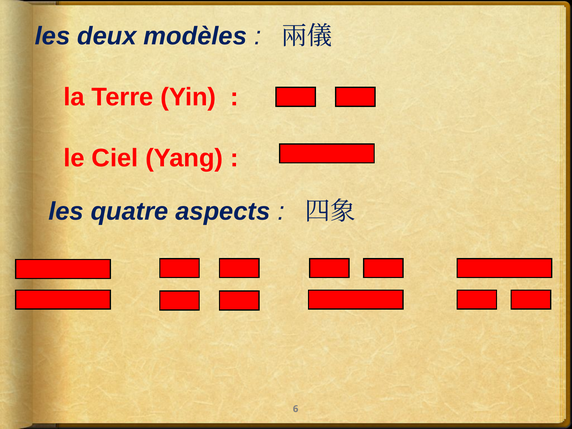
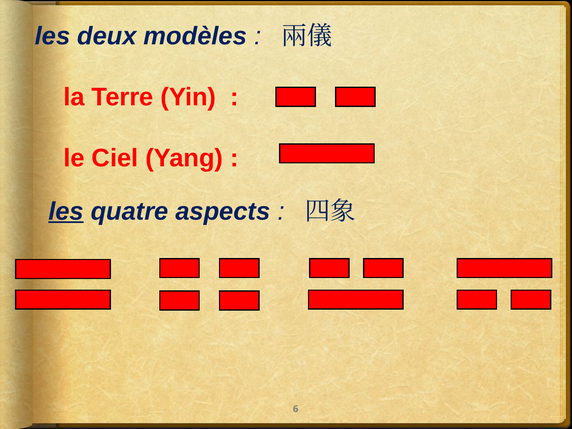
les underline: none -> present (66, 211)
